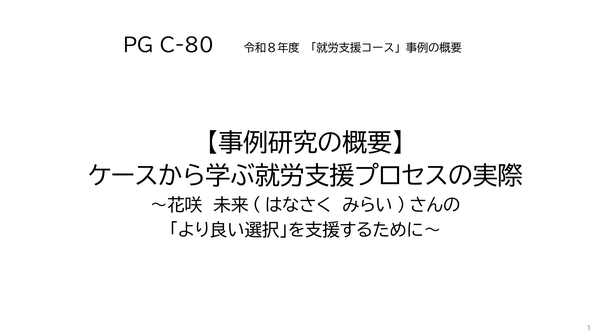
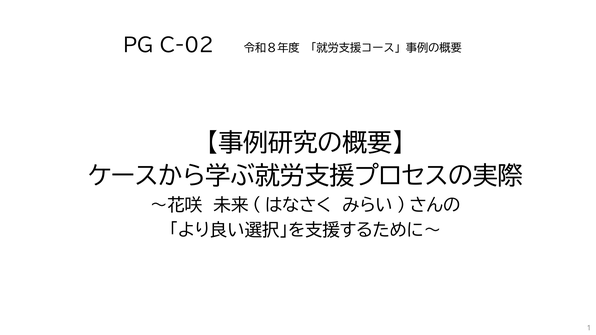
C-80: C-80 -> C-02 (187, 45)
